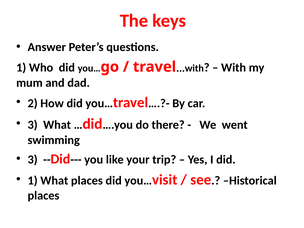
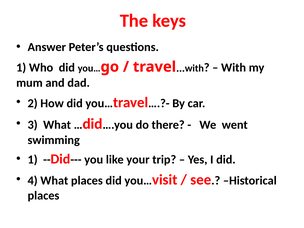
3: 3 -> 1 (33, 160)
1: 1 -> 4 (33, 180)
